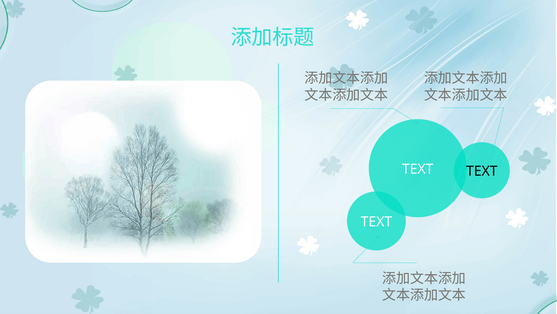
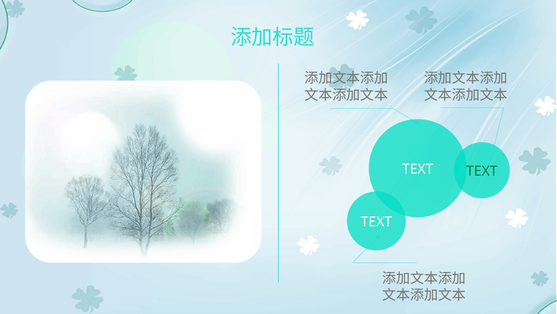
TEXT colour: black -> green (482, 171)
